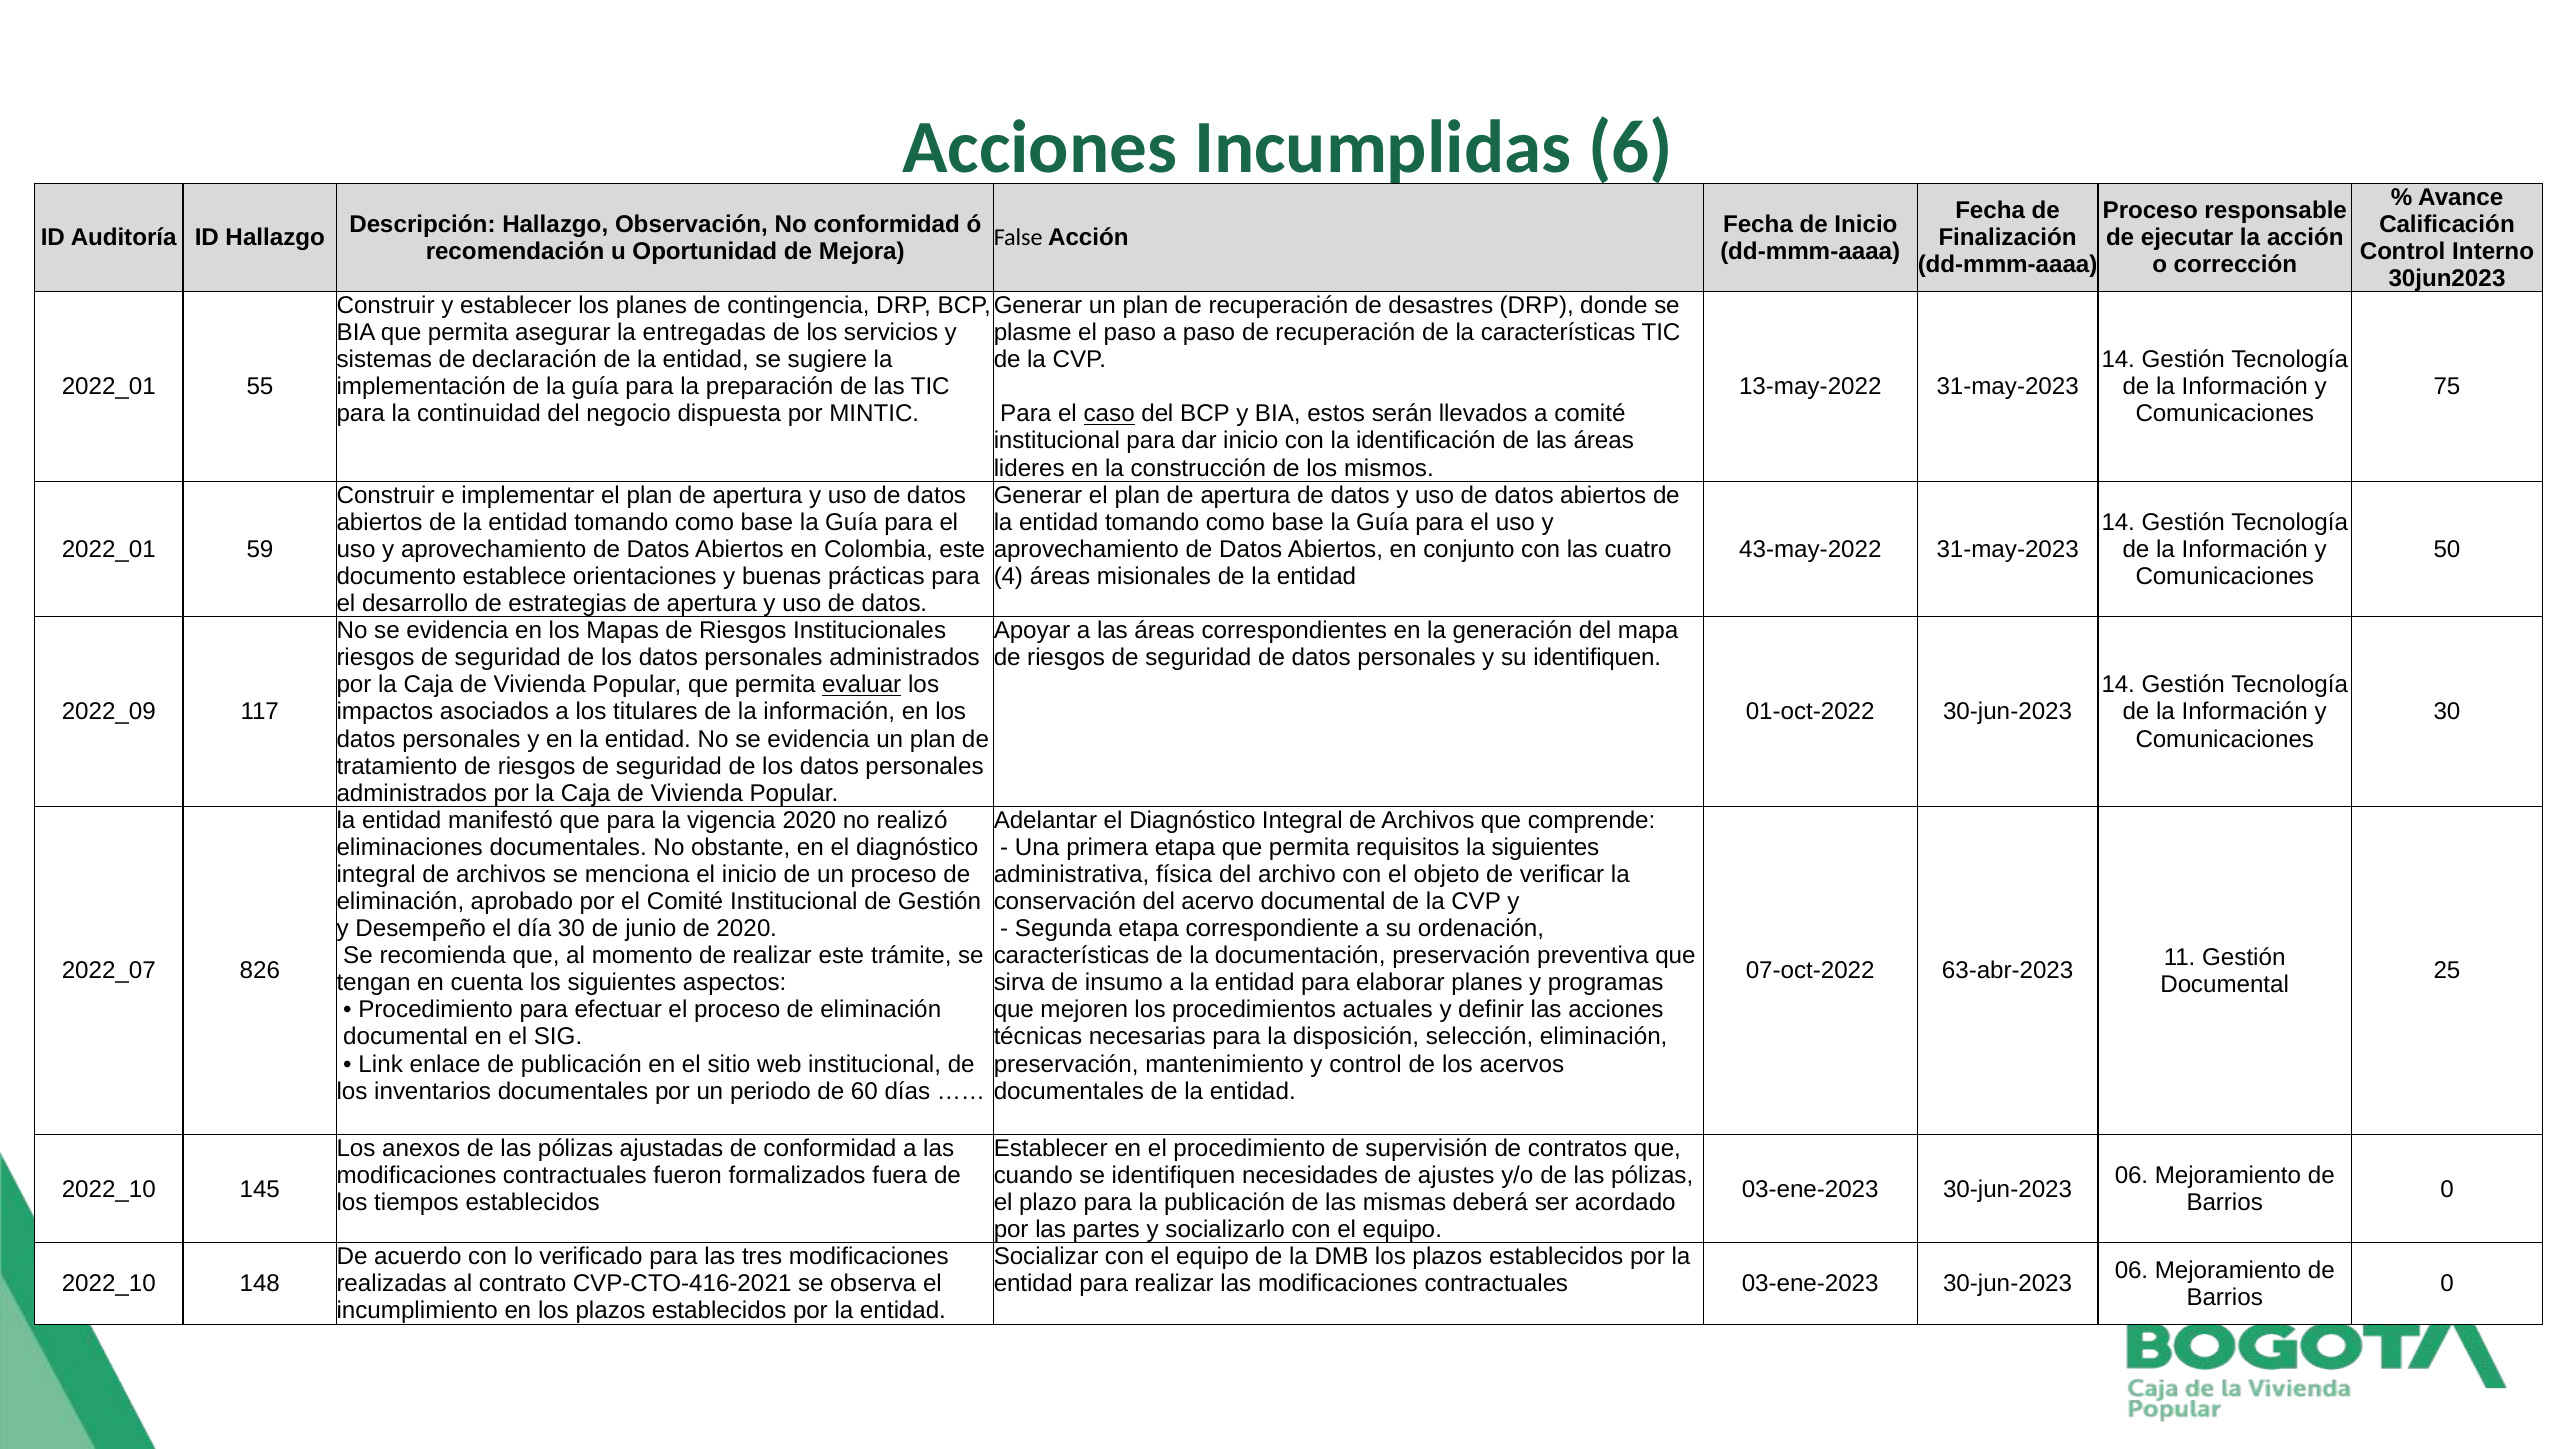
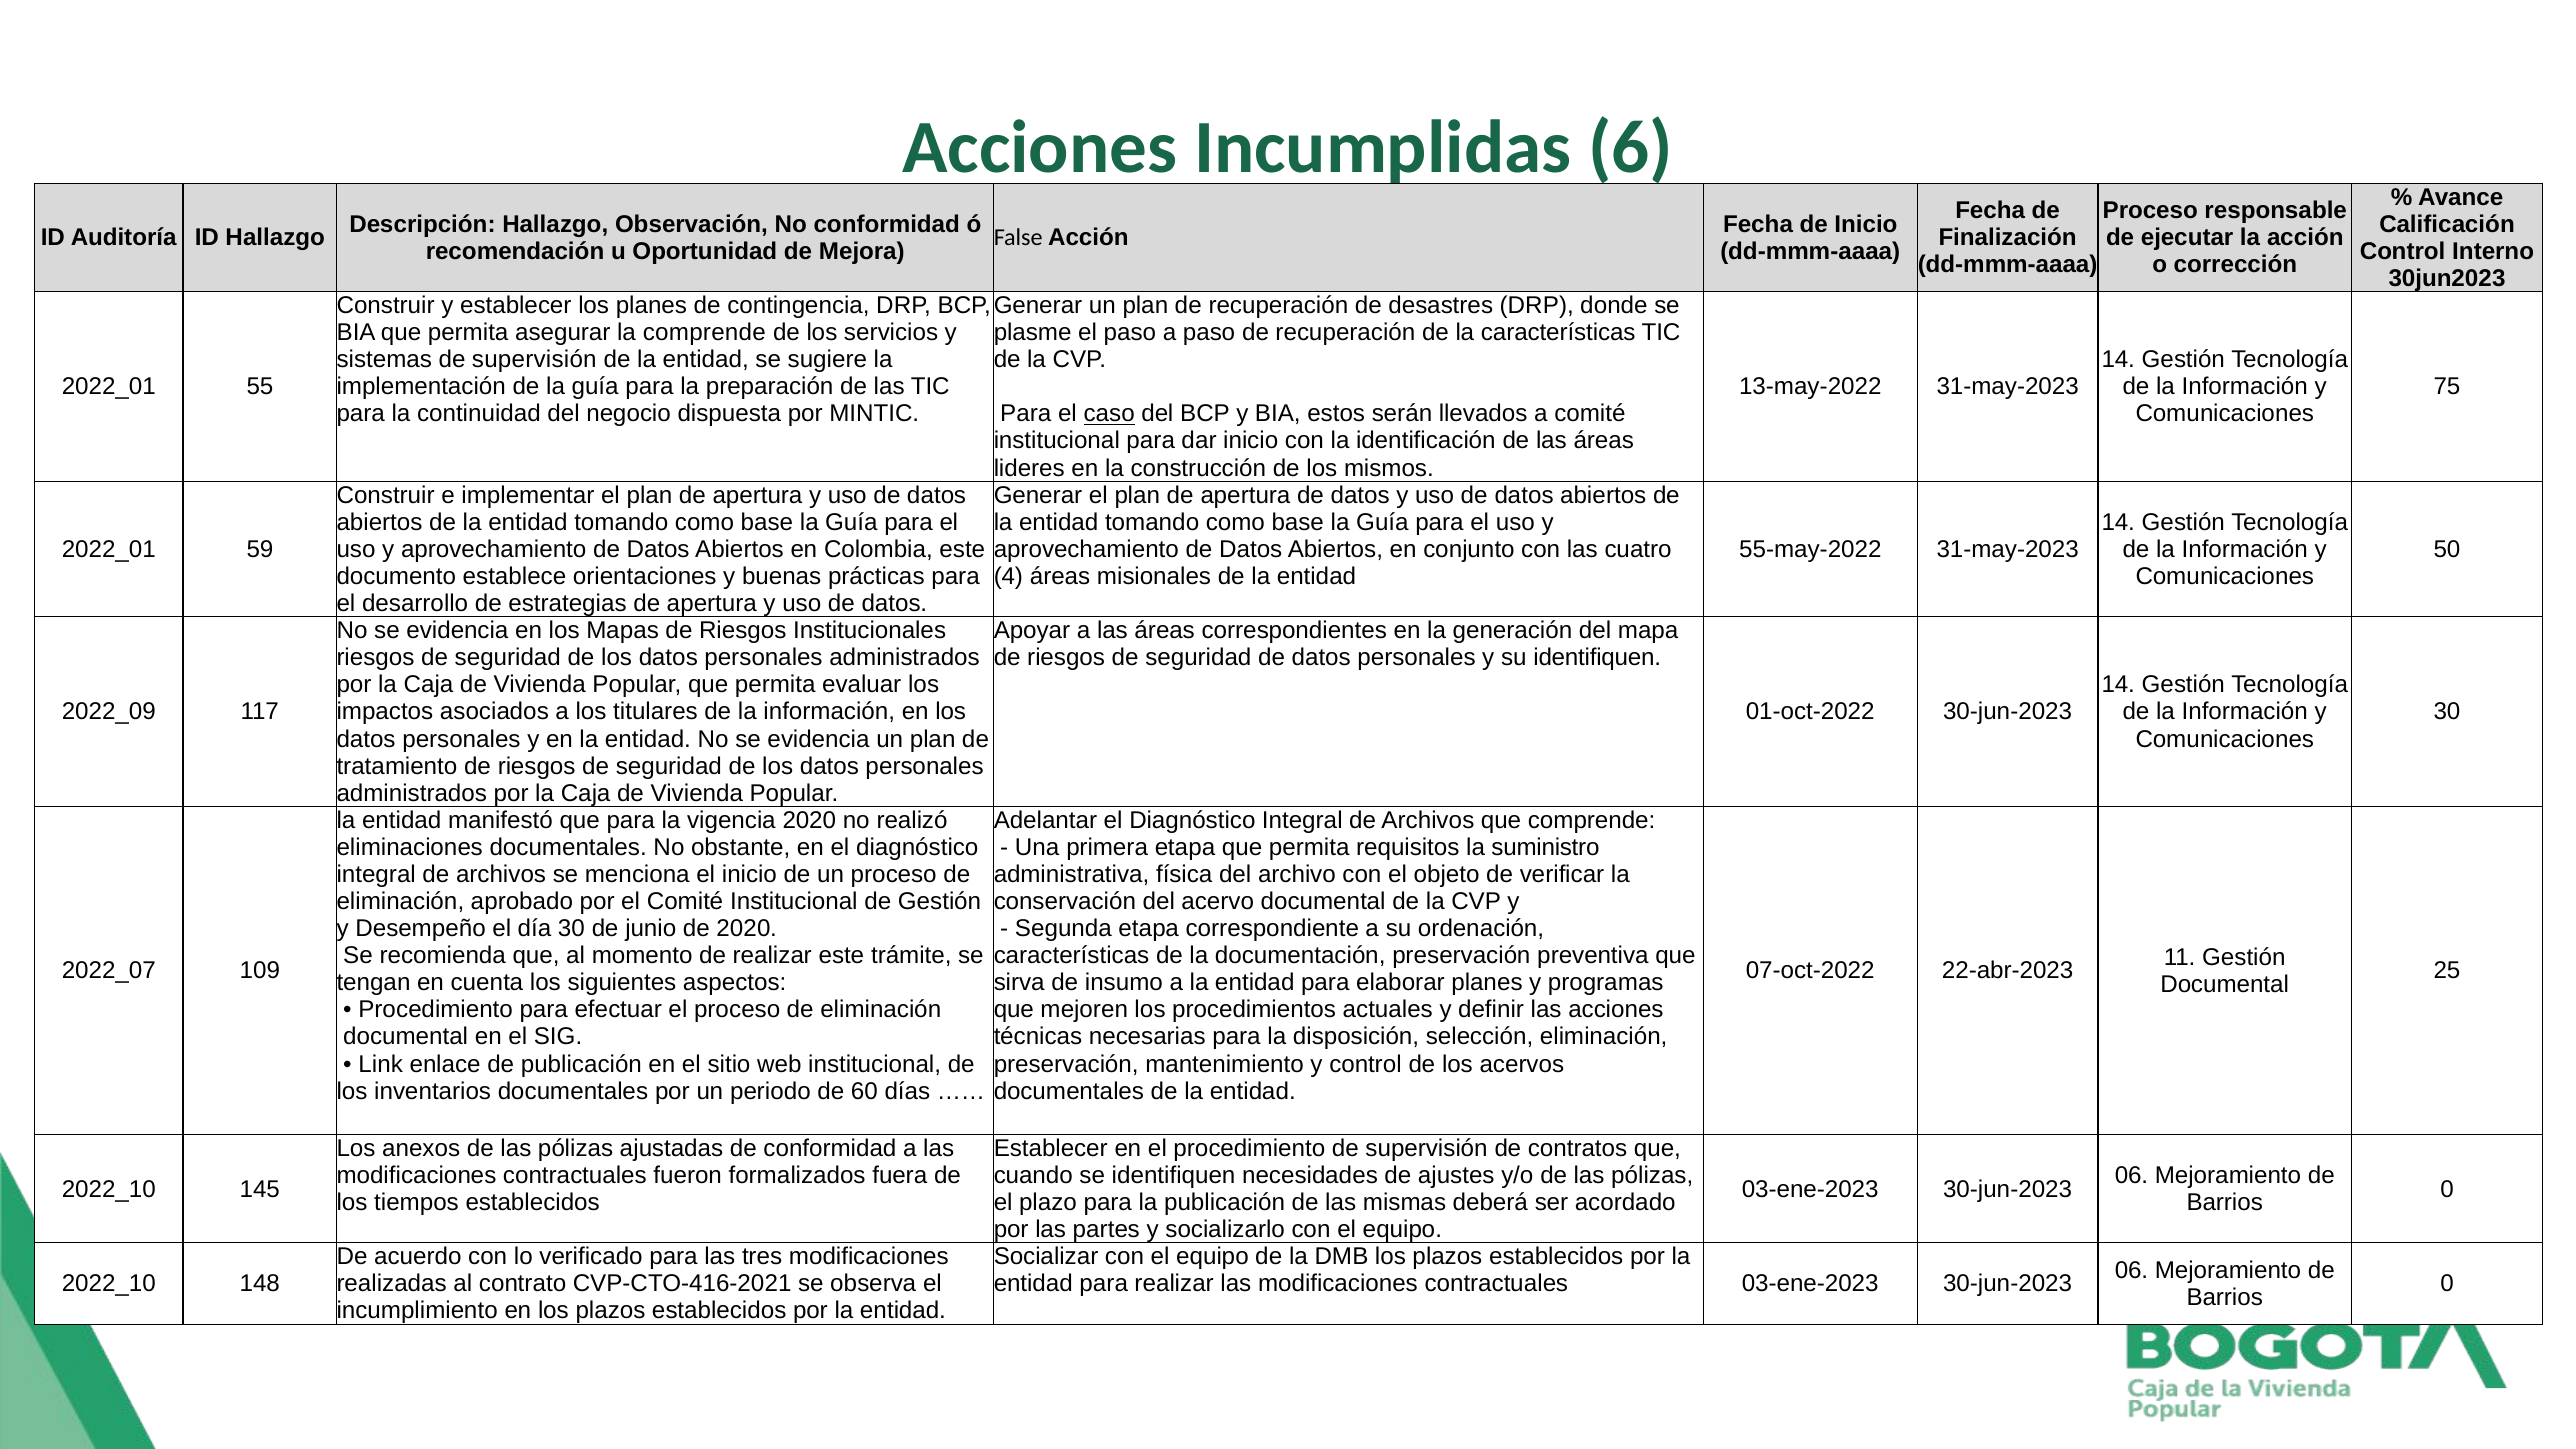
la entregadas: entregadas -> comprende (704, 333)
sistemas de declaración: declaración -> supervisión (534, 360)
43-may-2022: 43-may-2022 -> 55-may-2022 (1810, 549)
evaluar underline: present -> none (862, 685)
la siguientes: siguientes -> suministro (1545, 847)
826: 826 -> 109 (260, 971)
63-abr-2023: 63-abr-2023 -> 22-abr-2023 (2008, 971)
